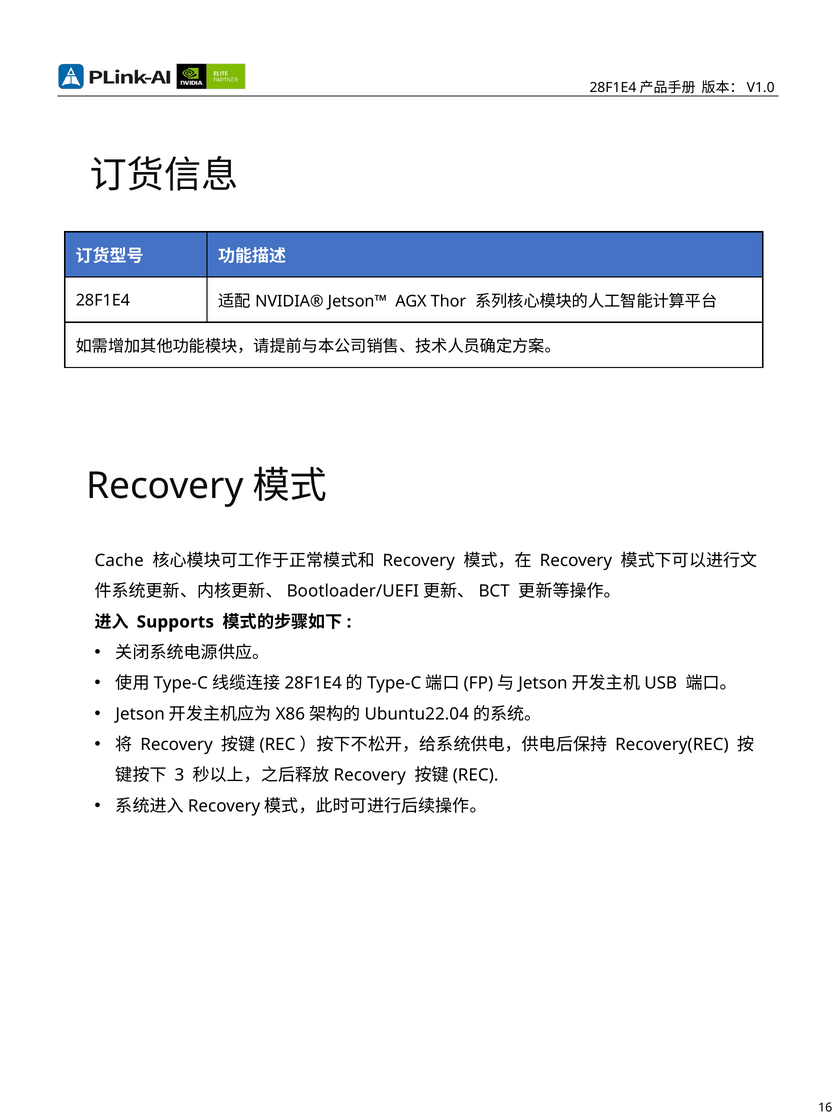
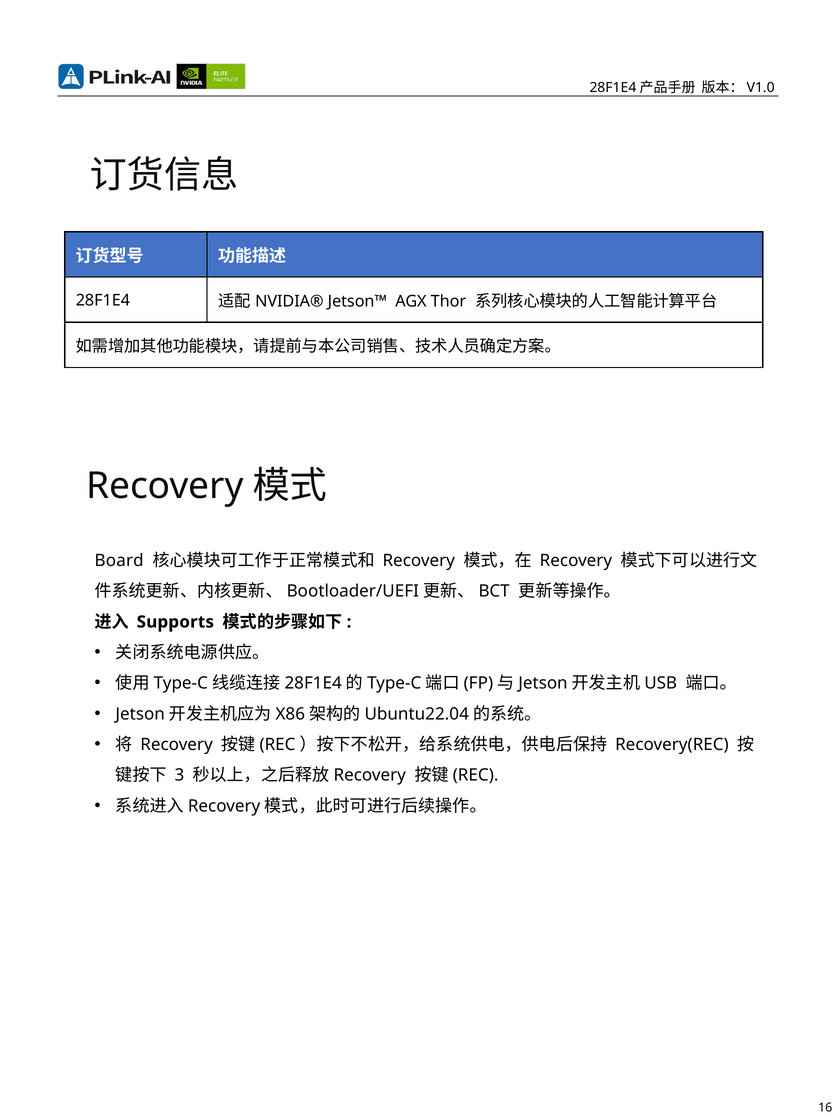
Cache: Cache -> Board (119, 560)
